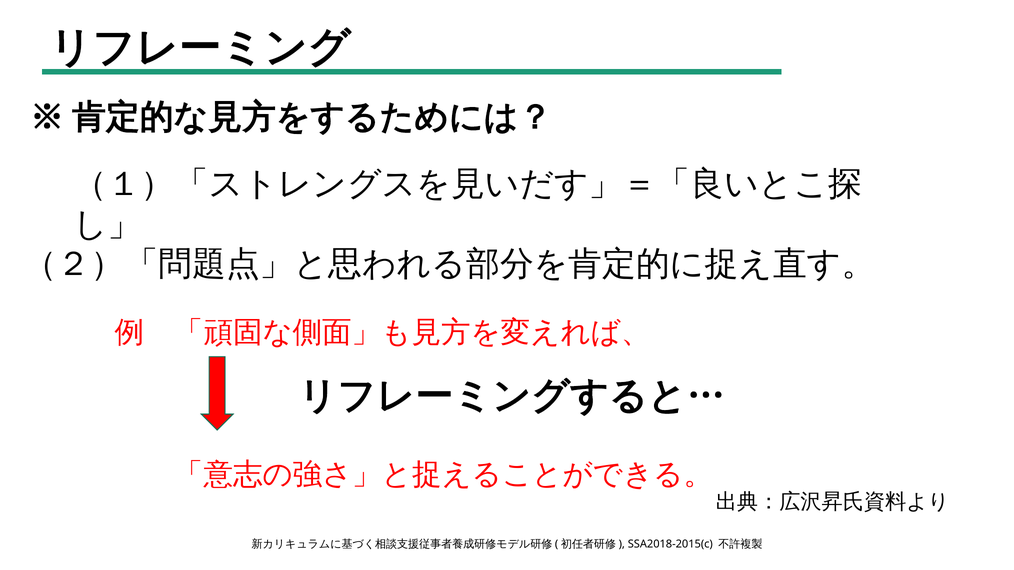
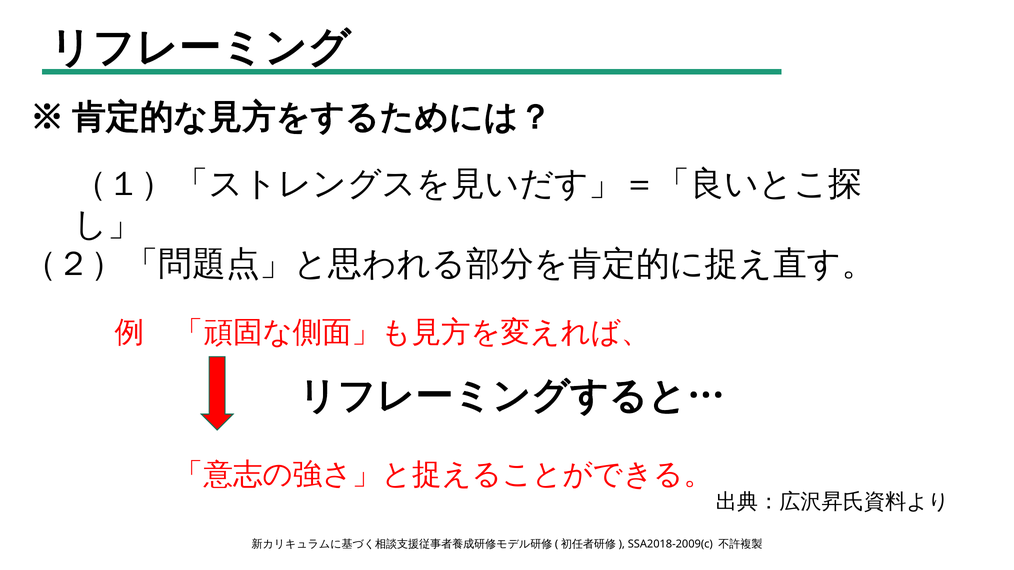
SSA2018-2015(c: SSA2018-2015(c -> SSA2018-2009(c (670, 545)
